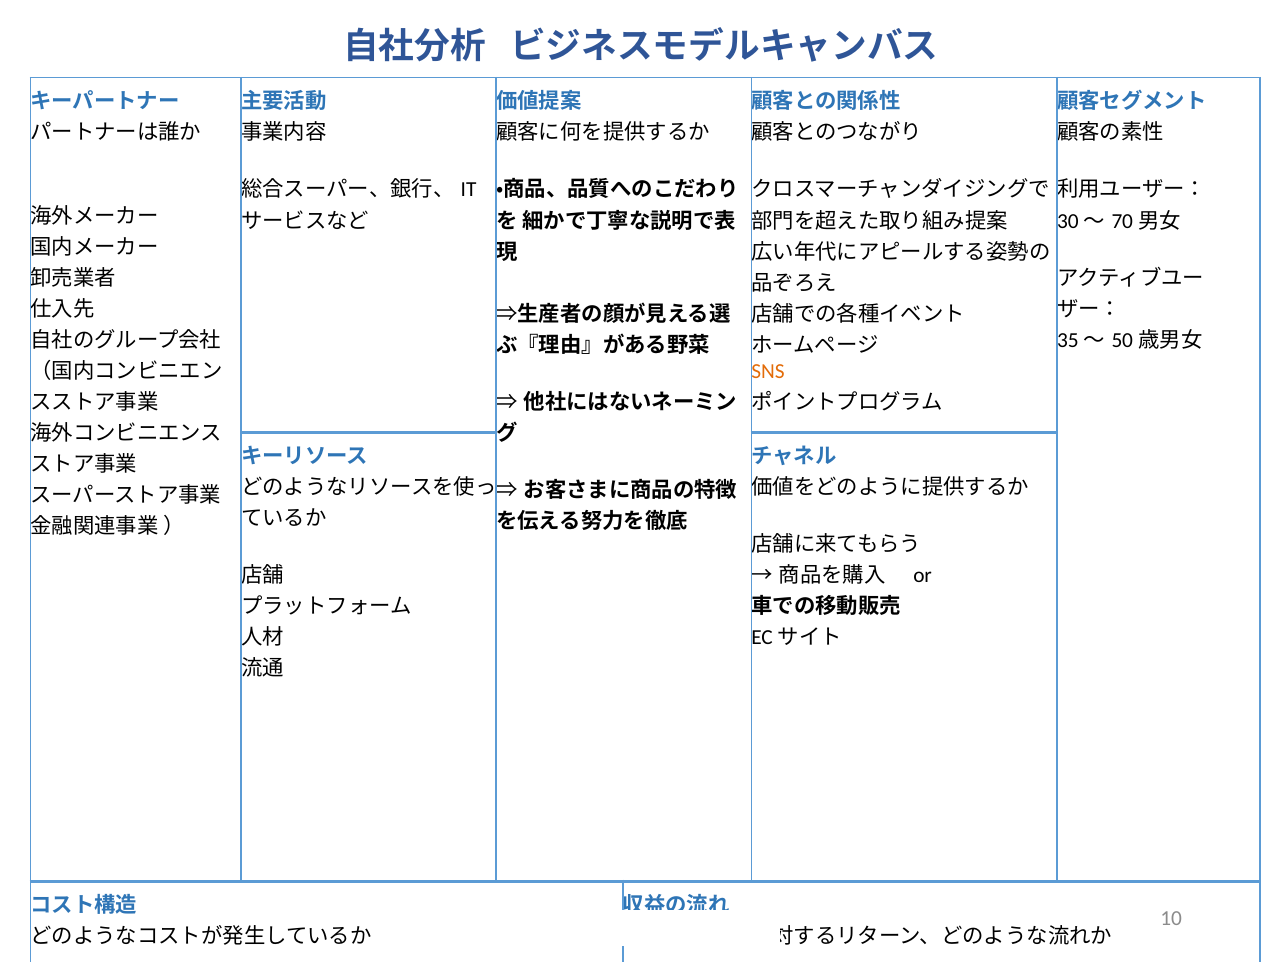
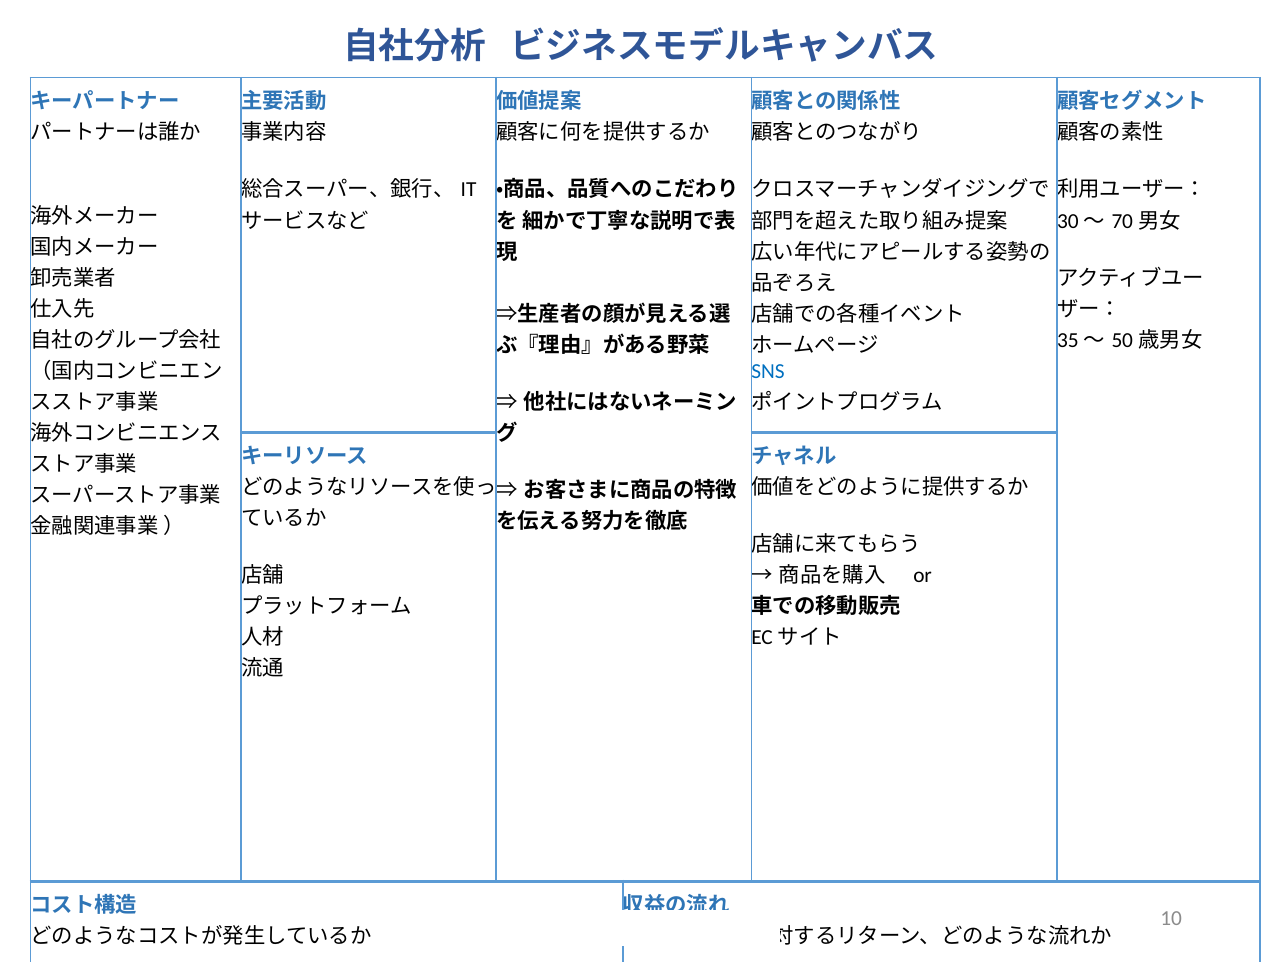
SNS colour: orange -> blue (768, 372)
